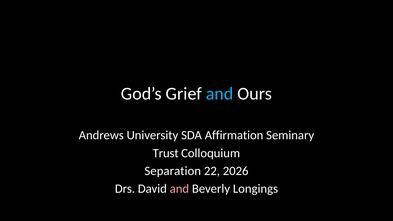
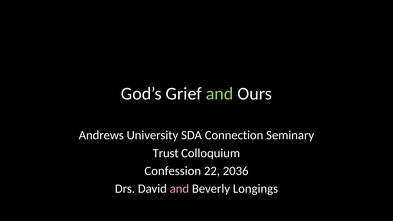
and colour: light blue -> light green (220, 94)
Affirmation: Affirmation -> Connection (234, 135)
Separation: Separation -> Confession (173, 171)
2026: 2026 -> 2036 (236, 171)
